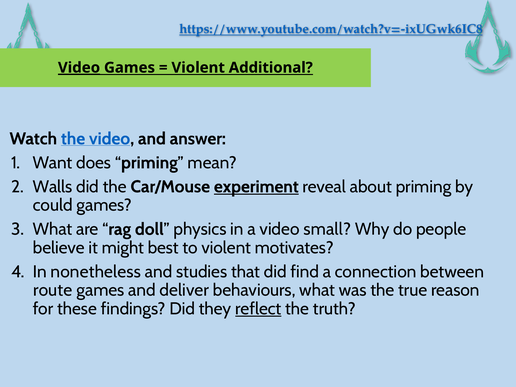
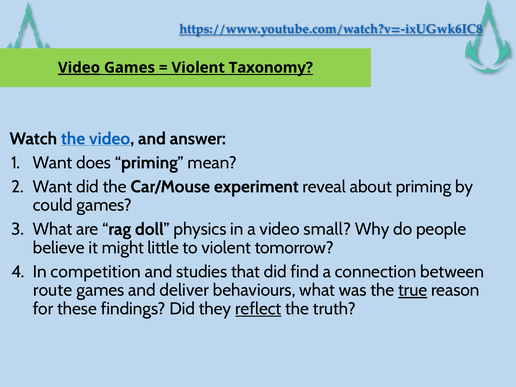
Additional: Additional -> Taxonomy (271, 68)
Walls: Walls -> Want (53, 187)
experiment underline: present -> none (256, 187)
best: best -> little (163, 248)
motivates: motivates -> tomorrow (294, 248)
nonetheless: nonetheless -> competition (96, 272)
true underline: none -> present (413, 290)
